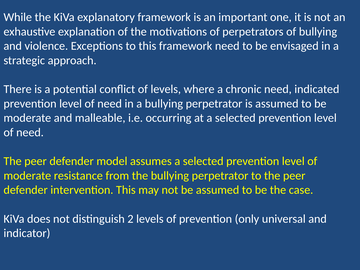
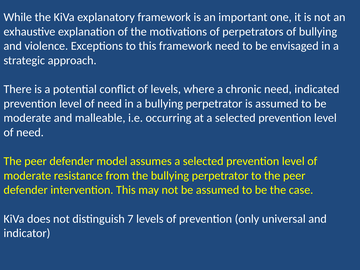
2: 2 -> 7 (130, 219)
